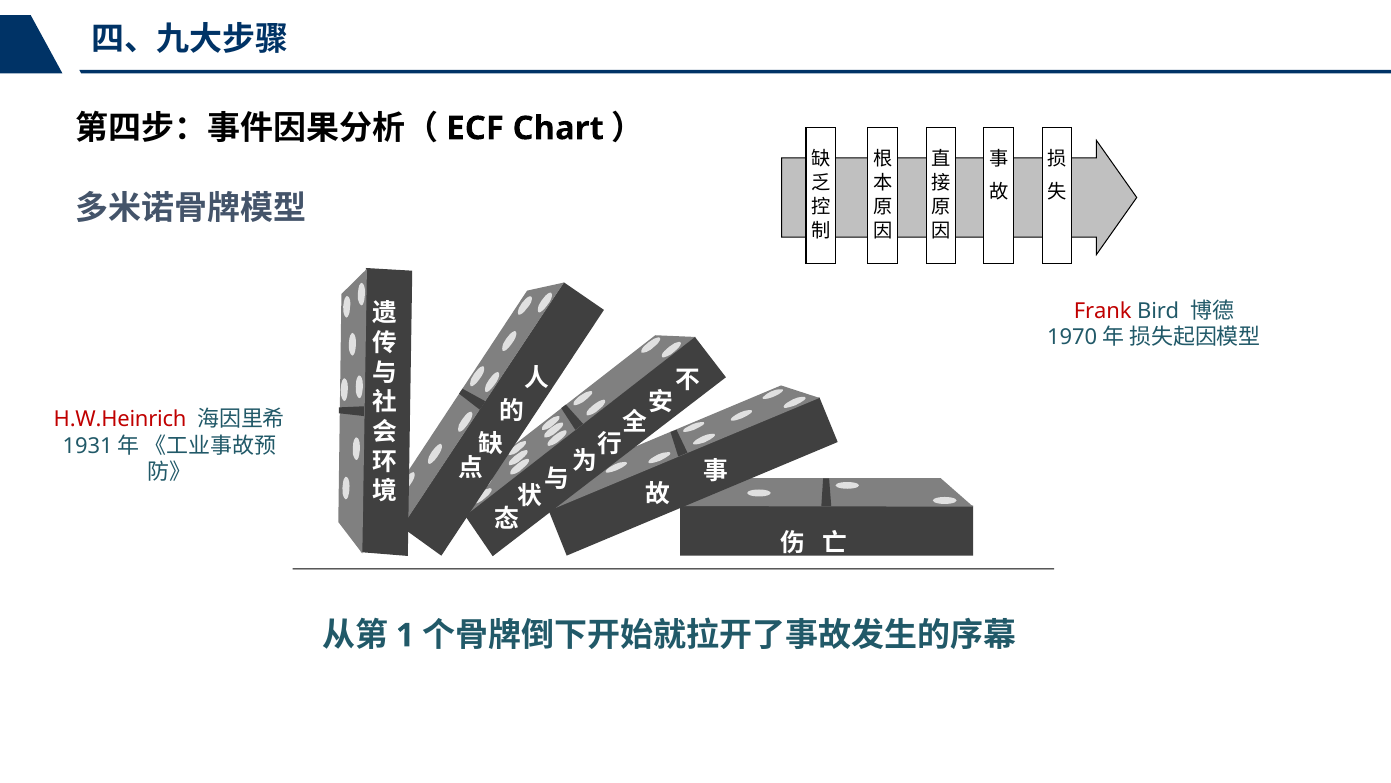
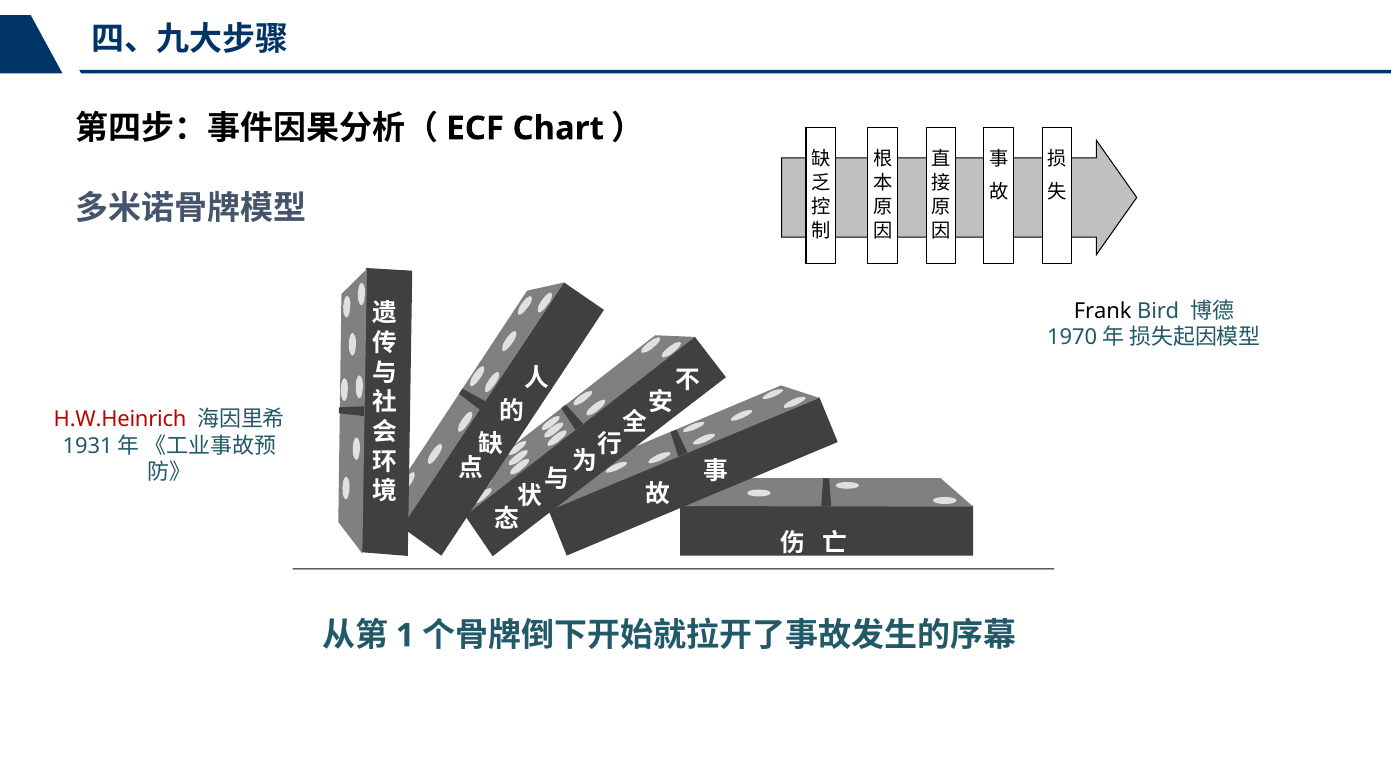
Frank colour: red -> black (1103, 311)
